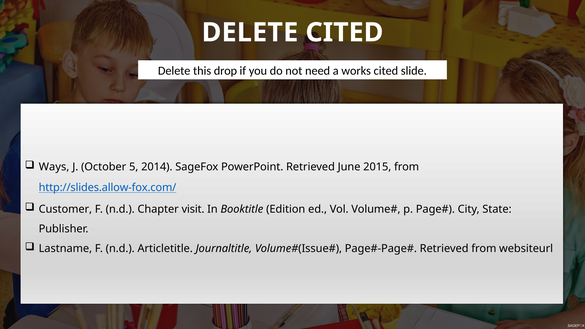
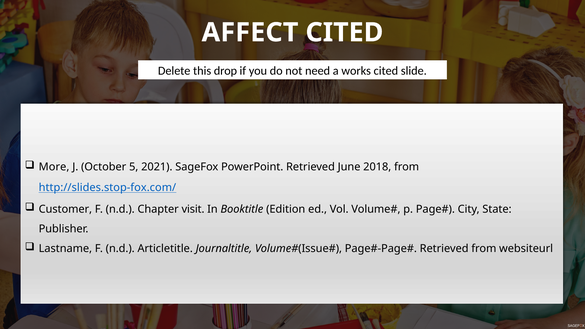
DELETE: DELETE -> AFFECT (250, 32)
Ways: Ways -> More (54, 167)
2014: 2014 -> 2021 (157, 167)
2015: 2015 -> 2018 (377, 167)
http://slides.allow-fox.com/: http://slides.allow-fox.com/ -> http://slides.stop-fox.com/ (107, 188)
